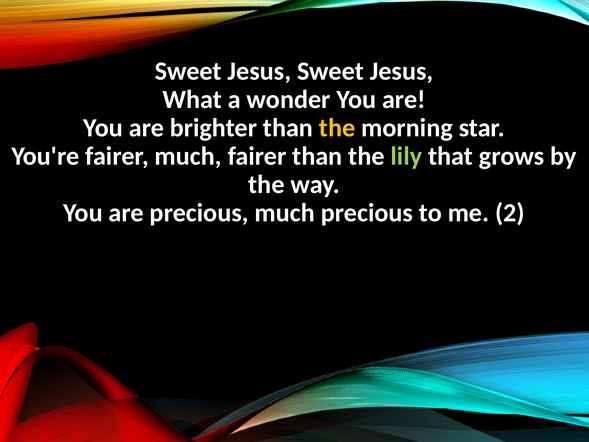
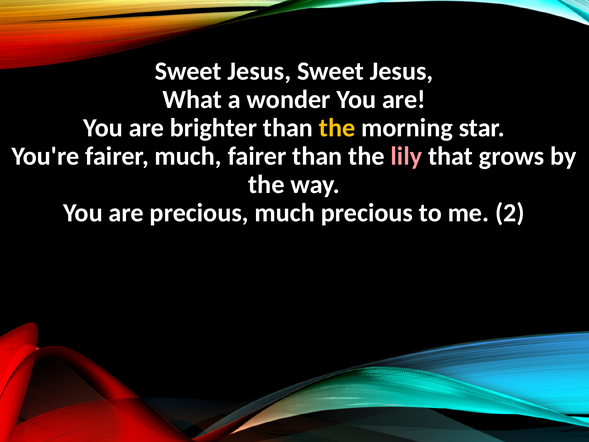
lily colour: light green -> pink (406, 156)
